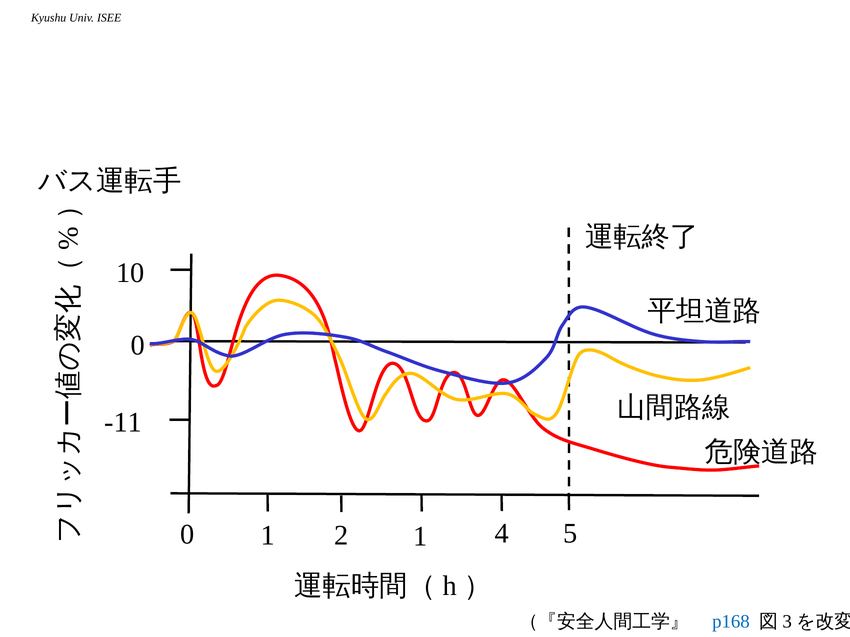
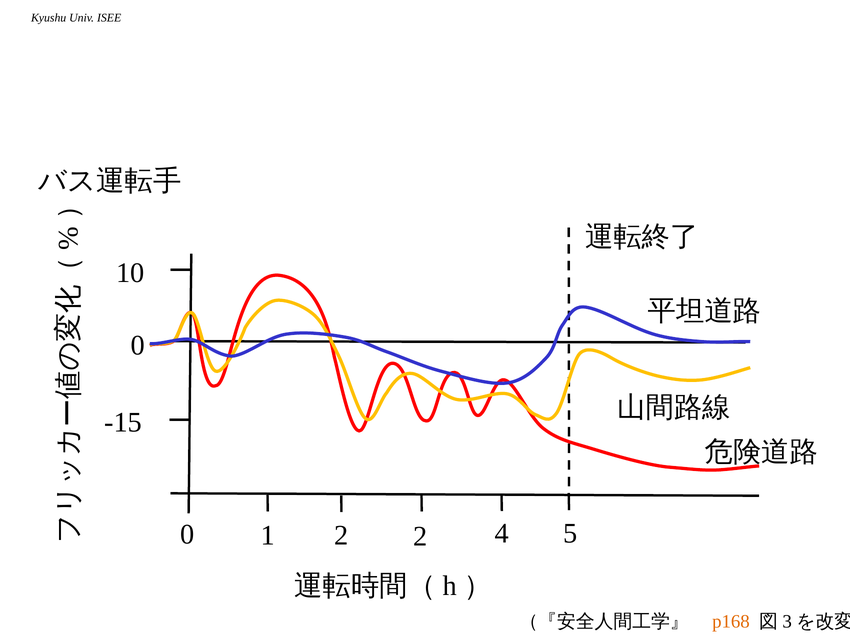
-11: -11 -> -15 (123, 423)
2 1: 1 -> 2 (420, 537)
p168 colour: blue -> orange (731, 622)
